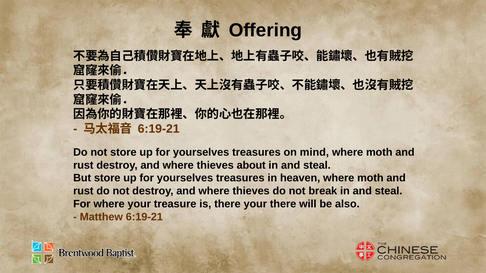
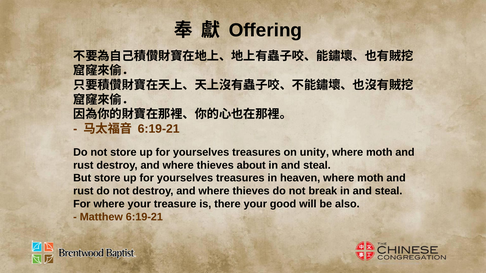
mind: mind -> unity (314, 152)
your there: there -> good (283, 204)
